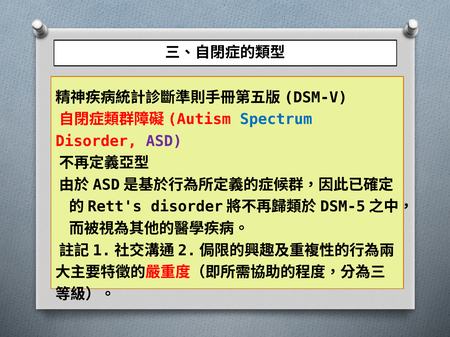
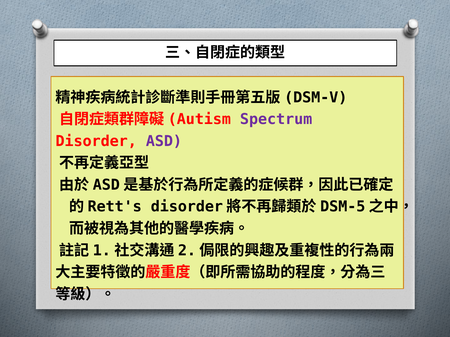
Spectrum colour: blue -> purple (276, 120)
